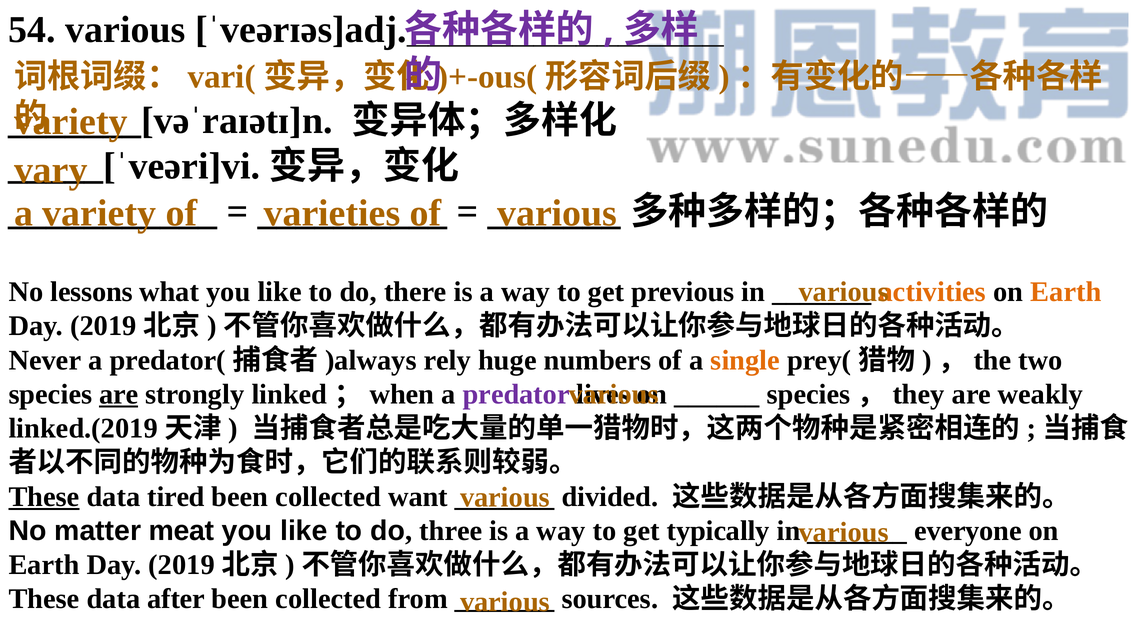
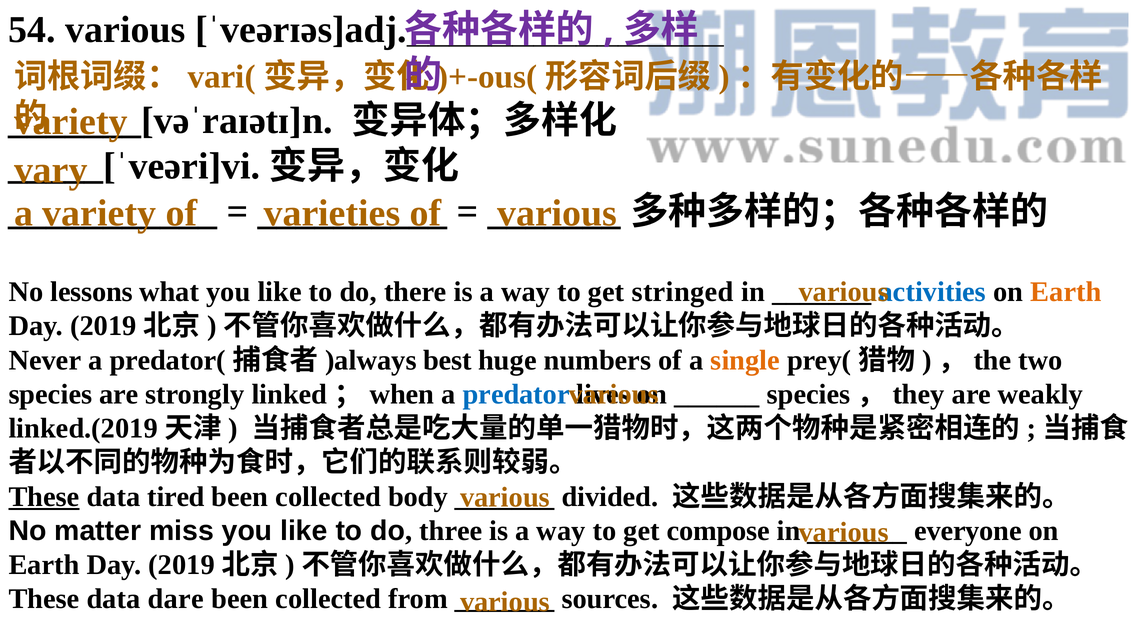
previous: previous -> stringed (683, 292)
activities colour: orange -> blue (932, 292)
rely: rely -> best (448, 360)
are underline: present -> none (119, 394)
predator colour: purple -> blue (516, 394)
want: want -> body (418, 497)
meat: meat -> miss (182, 531)
typically: typically -> compose (718, 531)
after: after -> dare (176, 599)
